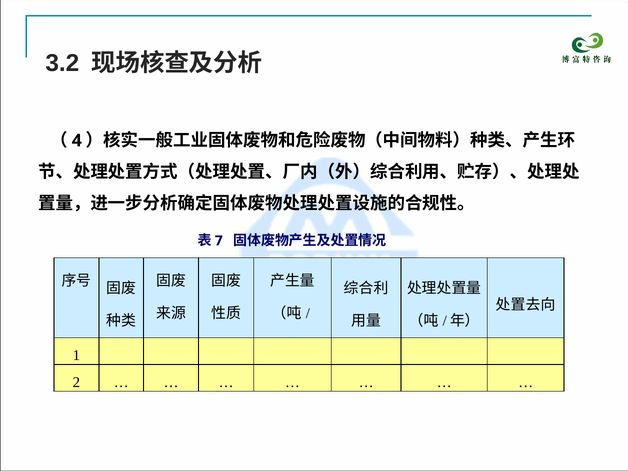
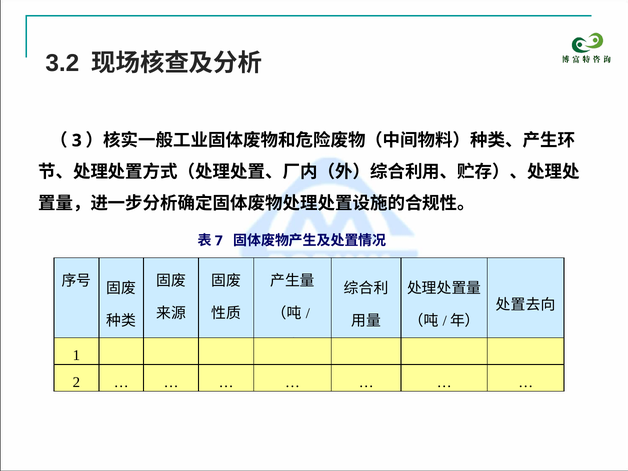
4: 4 -> 3 (77, 141)
